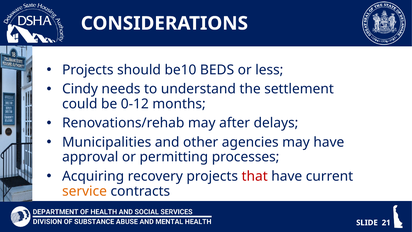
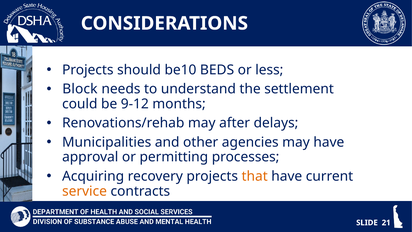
Cindy: Cindy -> Block (80, 89)
0-12: 0-12 -> 9-12 (135, 104)
that colour: red -> orange (255, 176)
